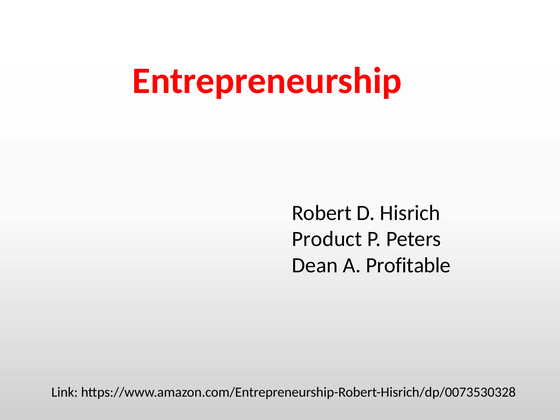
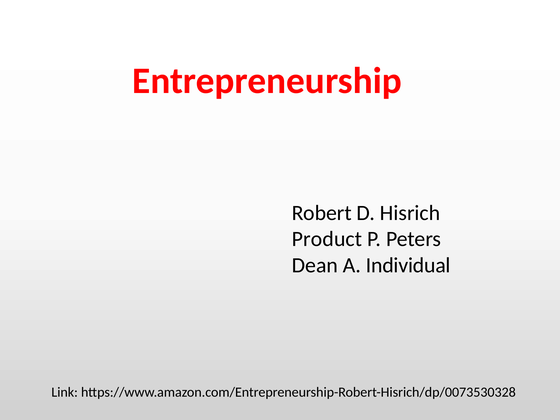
Profitable: Profitable -> Individual (408, 265)
